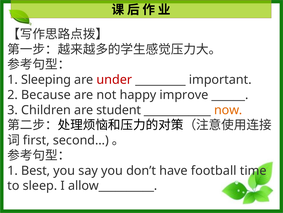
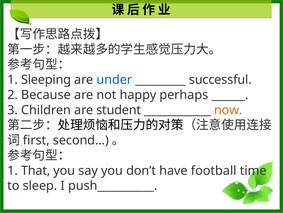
under colour: red -> blue (114, 79)
important: important -> successful (220, 79)
improve: improve -> perhaps (184, 95)
Best: Best -> That (36, 170)
allow__________: allow__________ -> push__________ (113, 185)
